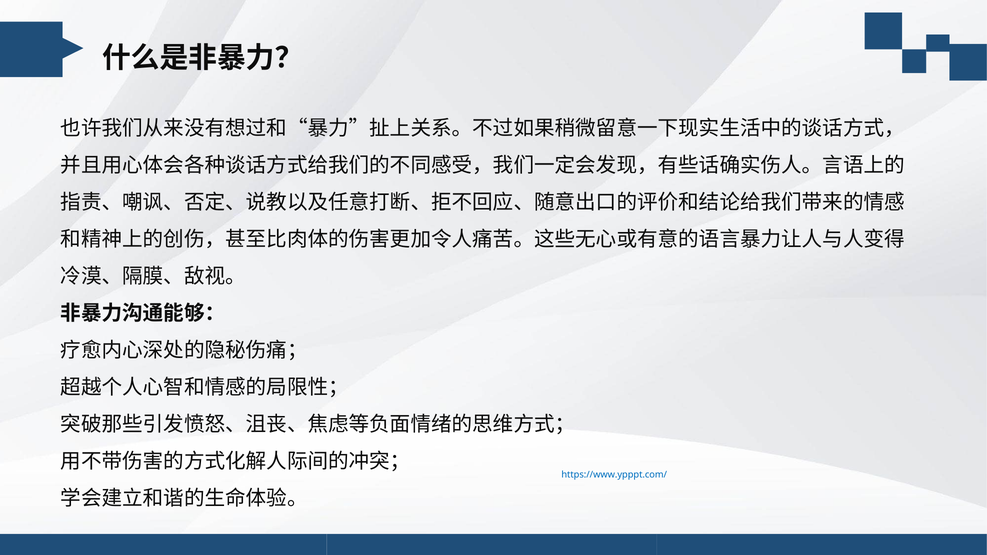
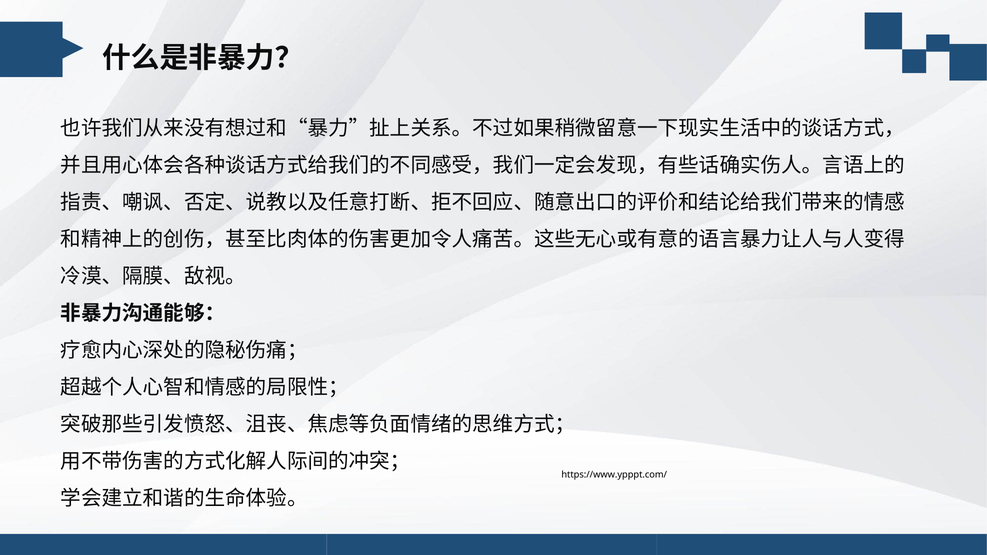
https://www.ypppt.com/ colour: blue -> black (614, 475)
